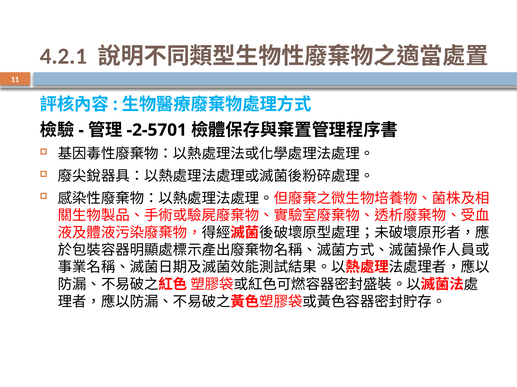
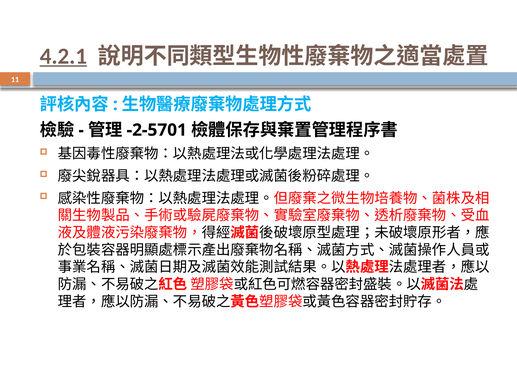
4.2.1 underline: none -> present (63, 56)
